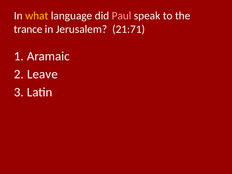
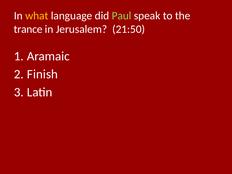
Paul colour: pink -> light green (122, 16)
21:71: 21:71 -> 21:50 (129, 29)
Leave: Leave -> Finish (42, 74)
